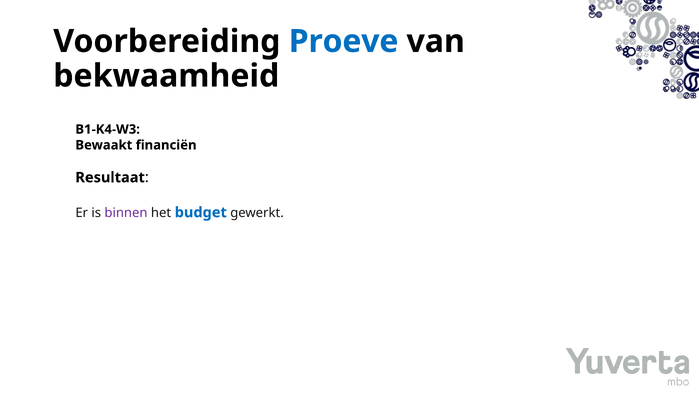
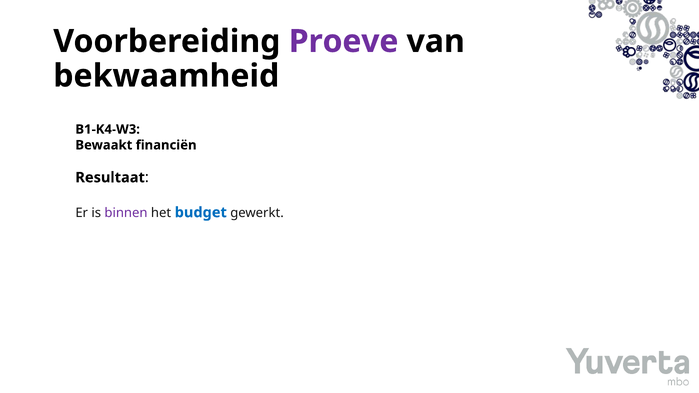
Proeve colour: blue -> purple (344, 41)
